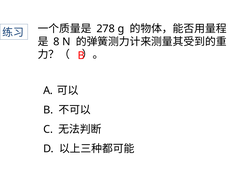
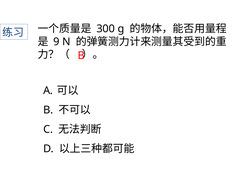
278: 278 -> 300 (106, 29)
8: 8 -> 9 (56, 42)
